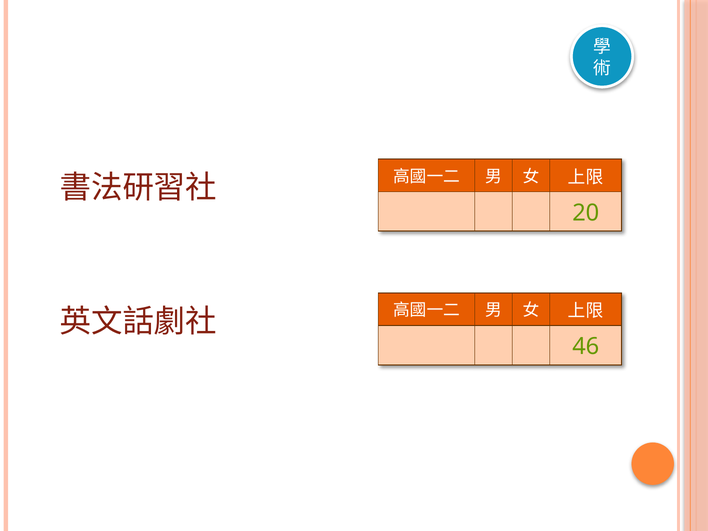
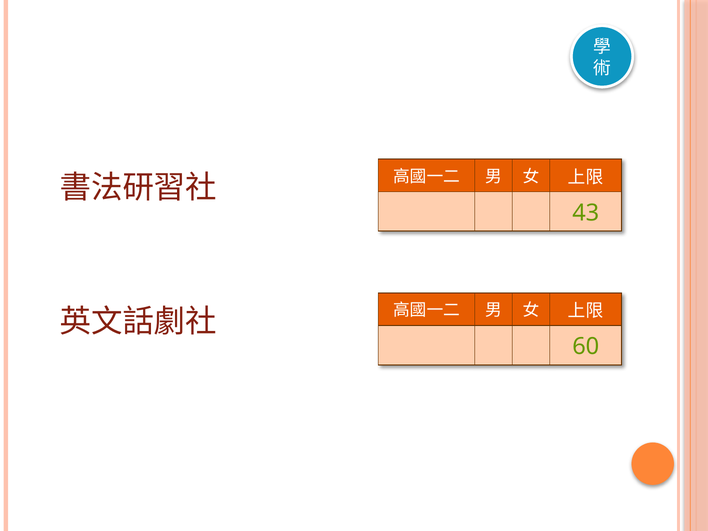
20: 20 -> 43 (586, 213)
46: 46 -> 60 (586, 347)
